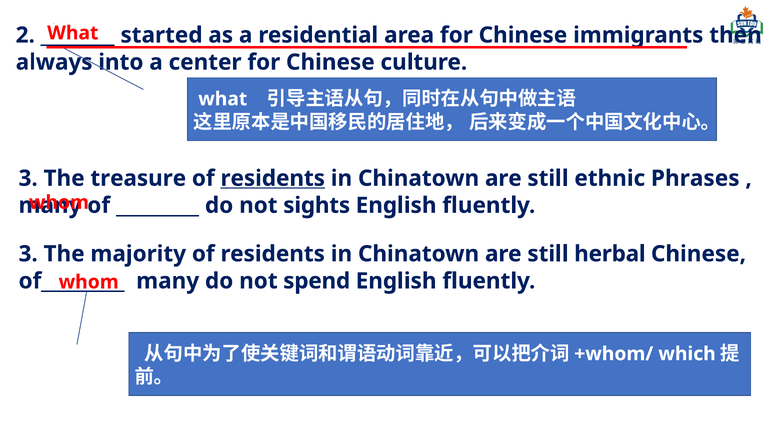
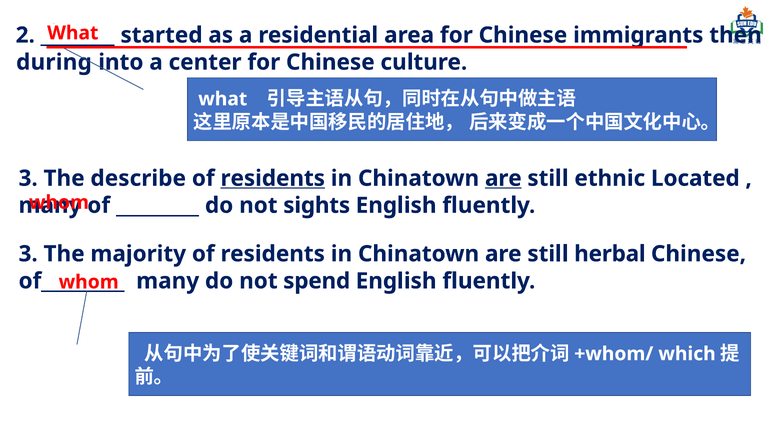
always: always -> during (54, 62)
treasure: treasure -> describe (138, 178)
are underline: none -> present (503, 178)
Phrases: Phrases -> Located (695, 178)
